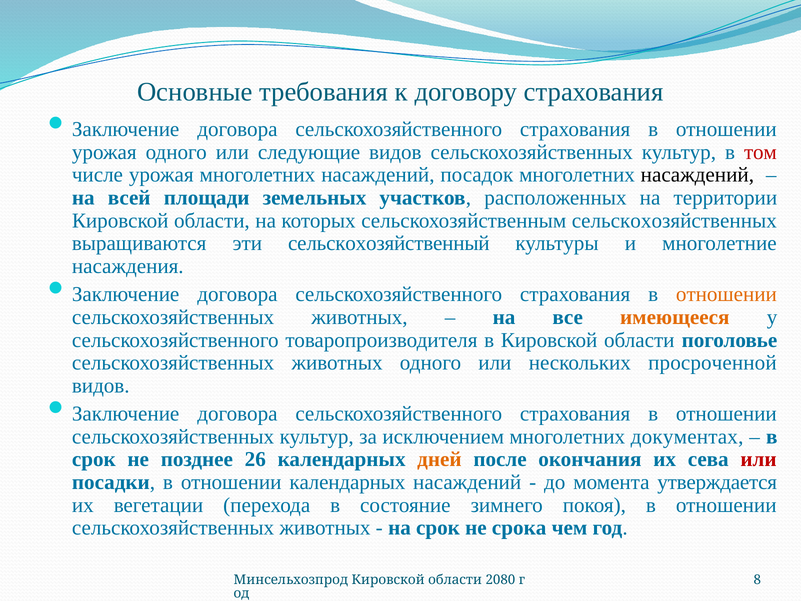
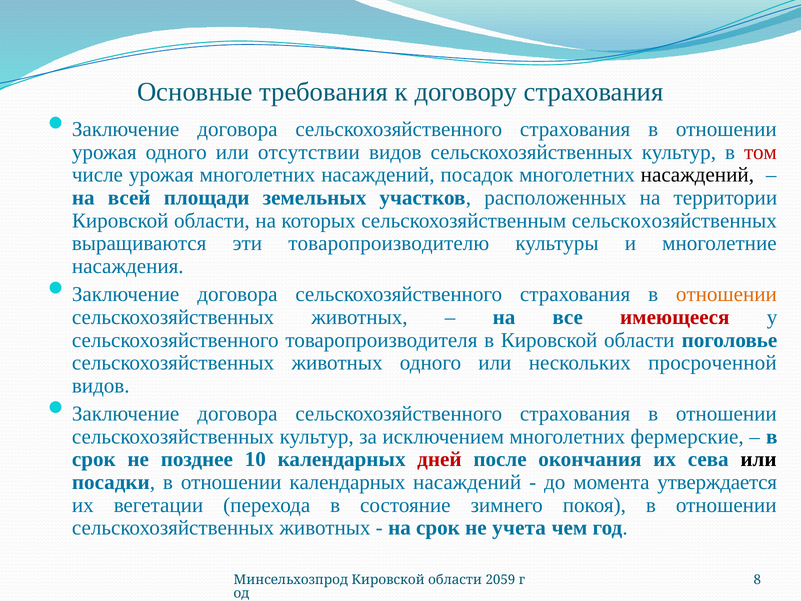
следующие: следующие -> отсутствии (309, 152)
сельскохозяйственный: сельскохозяйственный -> товаропроизводителю (389, 243)
имеющееся colour: orange -> red (675, 317)
документах: документах -> фермерские (687, 436)
26: 26 -> 10 (255, 459)
дней colour: orange -> red (439, 459)
или colour: red -> black (759, 459)
срока: срока -> учета (519, 528)
2080: 2080 -> 2059 (500, 580)
